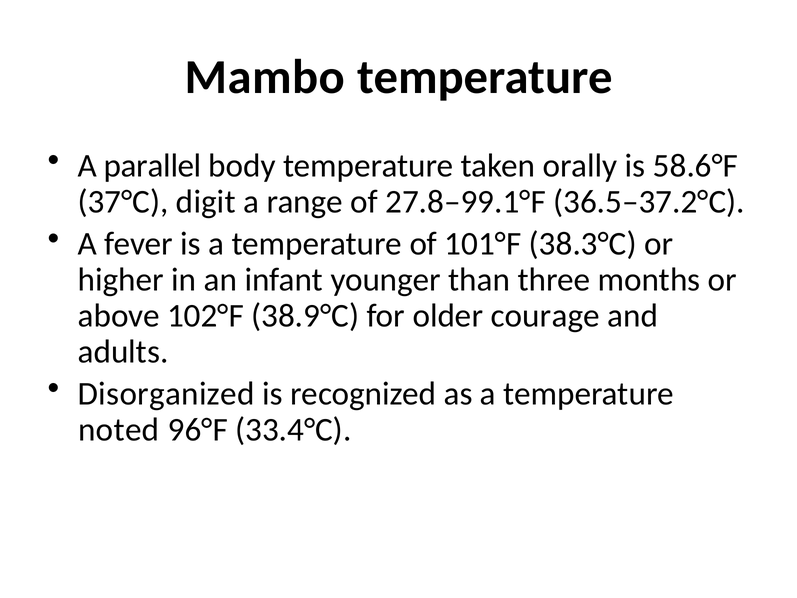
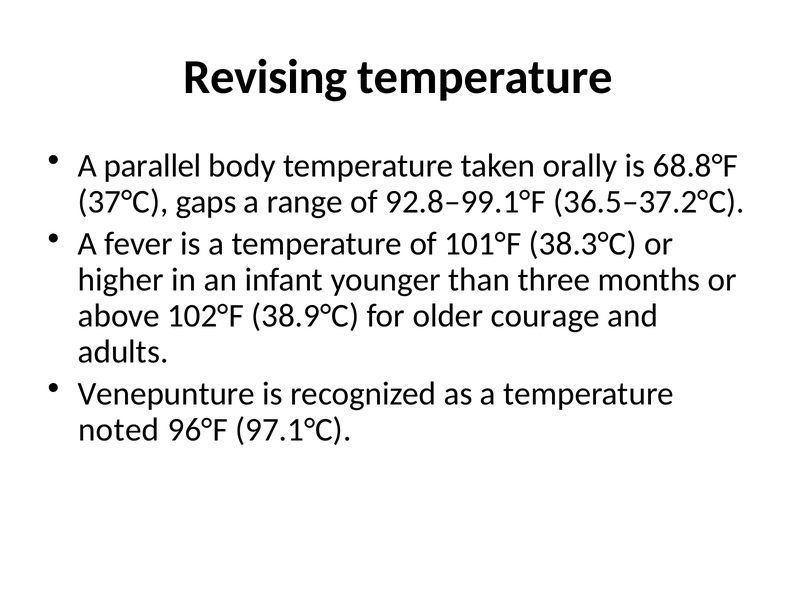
Mambo: Mambo -> Revising (265, 77)
58.6°F: 58.6°F -> 68.8°F (696, 166)
digit: digit -> gaps (206, 202)
27.8–99.1°F: 27.8–99.1°F -> 92.8–99.1°F (466, 202)
Disorganized: Disorganized -> Venepunture (166, 394)
33.4°C: 33.4°C -> 97.1°C (293, 429)
